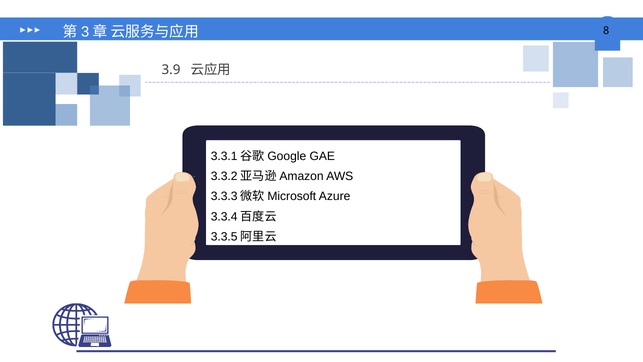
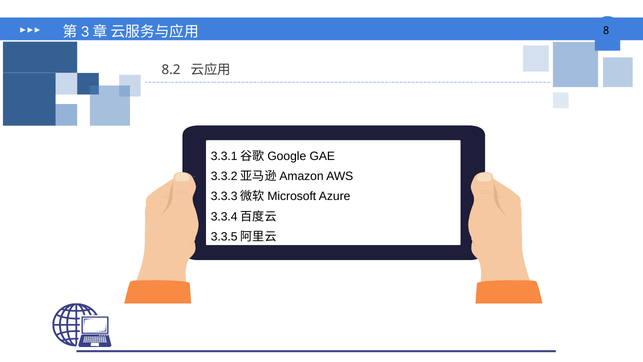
3.9: 3.9 -> 8.2 (171, 70)
